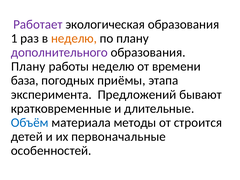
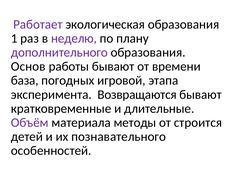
неделю colour: orange -> purple (74, 38)
Плану: Плану -> Основ (28, 66)
работы неделю: неделю -> бывают (113, 66)
приёмы: приёмы -> игровой (121, 80)
Предложений: Предложений -> Возвращаются (137, 95)
Объём colour: blue -> purple (30, 123)
первоначальные: первоначальные -> познавательного (119, 137)
